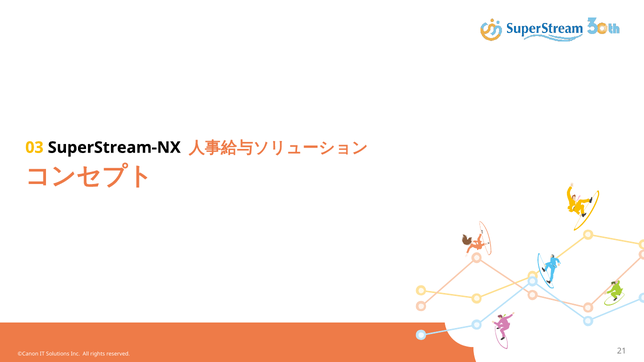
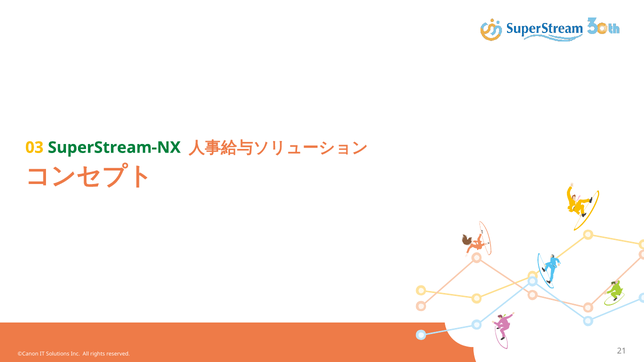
SuperStream-NX colour: black -> green (114, 148)
